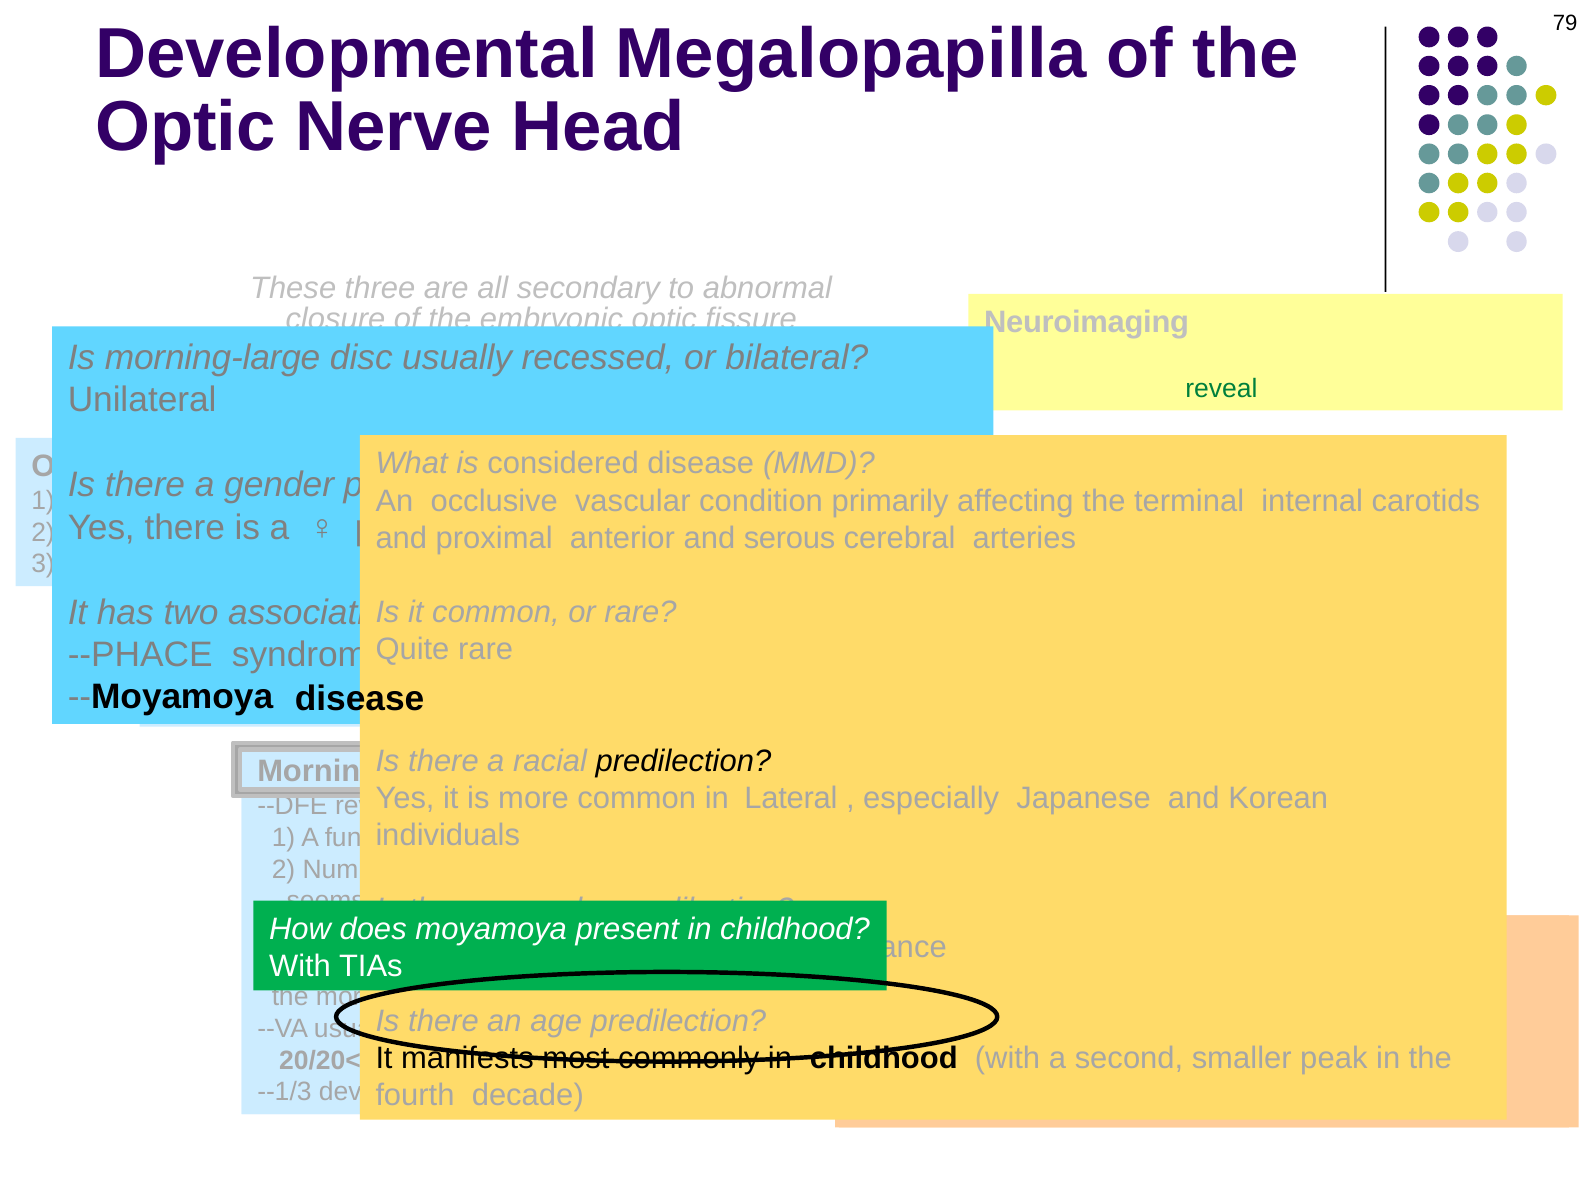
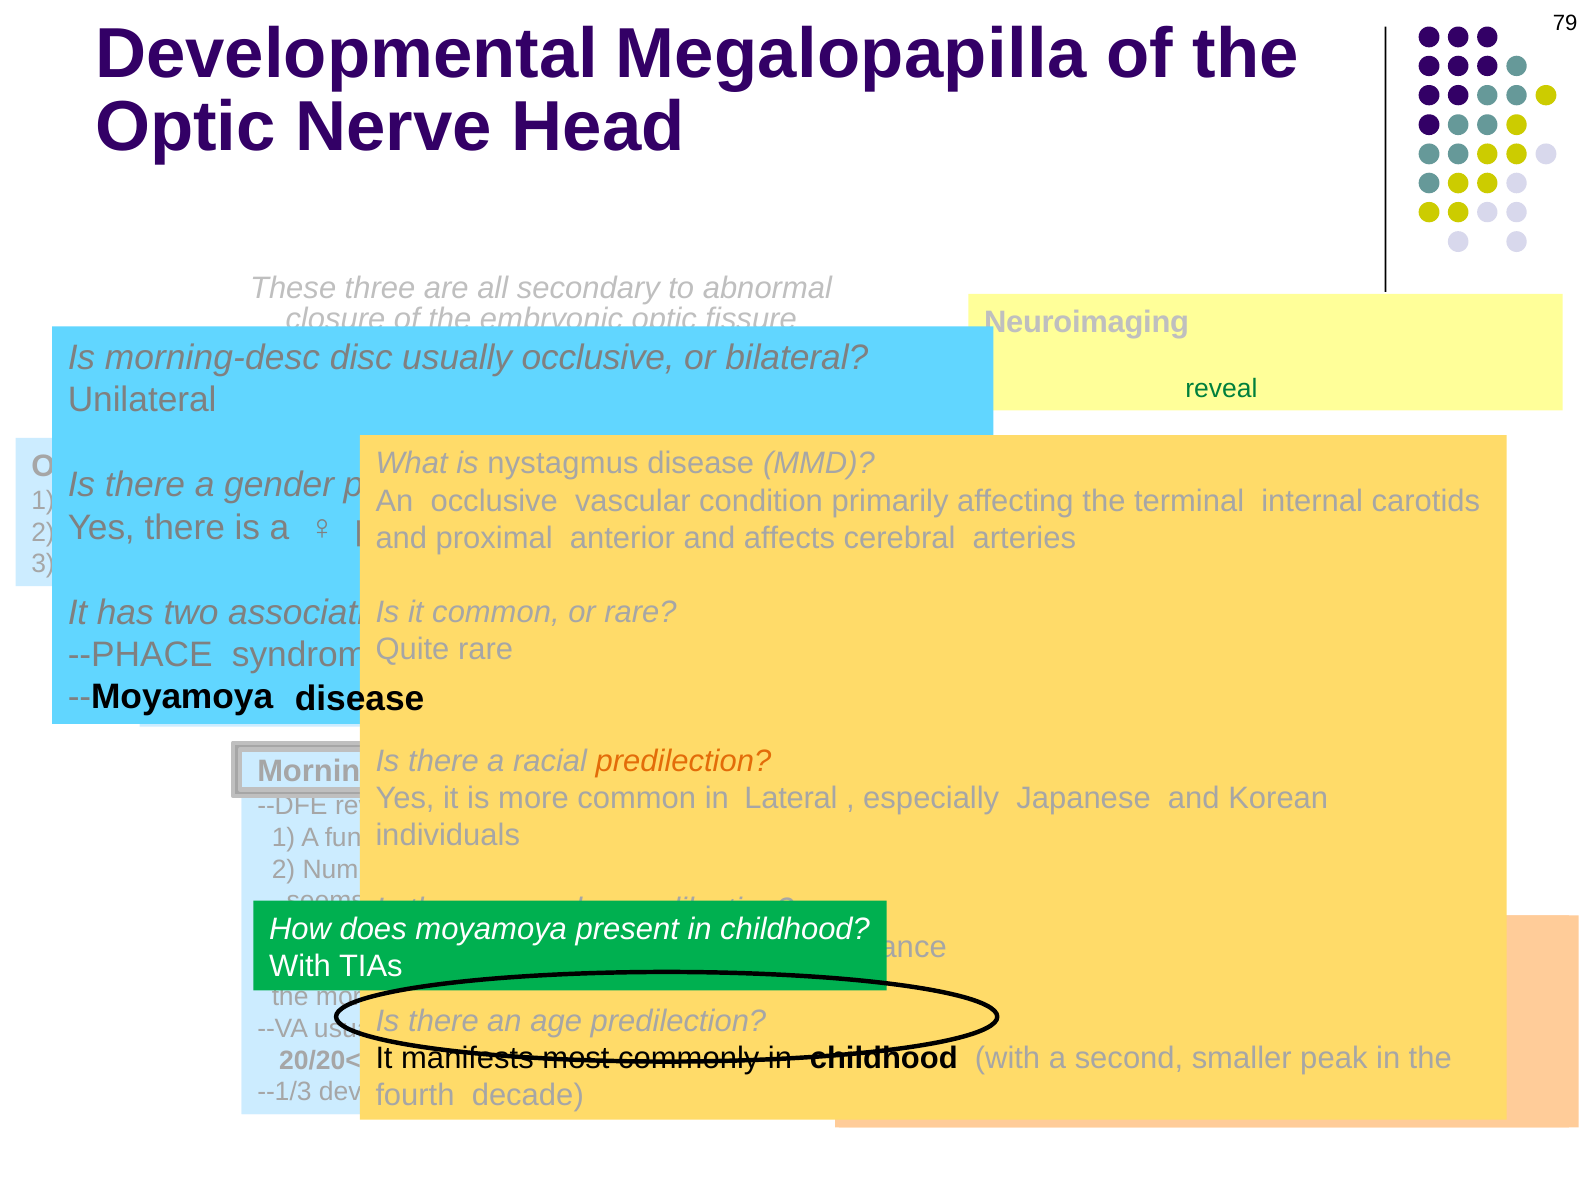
morning-large: morning-large -> morning-desc (212, 358)
usually recessed: recessed -> occlusive (598, 358)
considered: considered -> nystagmus (563, 463)
serous: serous -> affects (789, 538)
predilection colour: black -> orange (683, 761)
